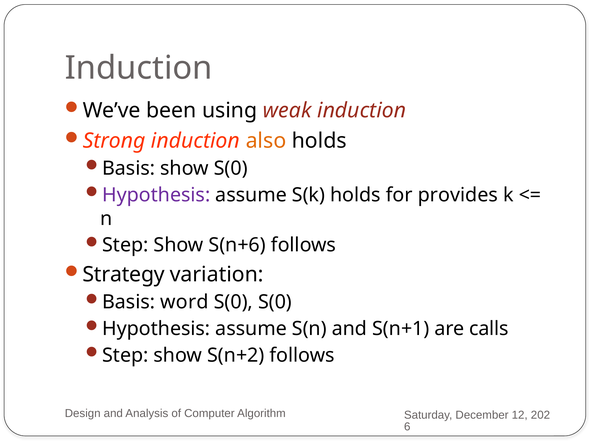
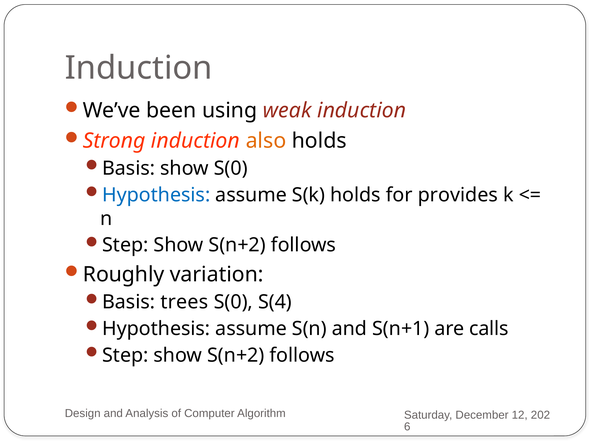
Hypothesis colour: purple -> blue (156, 195)
S(n+6: S(n+6 -> S(n+2 (237, 245)
Strategy: Strategy -> Roughly (124, 275)
word: word -> trees (184, 302)
S(0 S(0: S(0 -> S(4 (275, 302)
